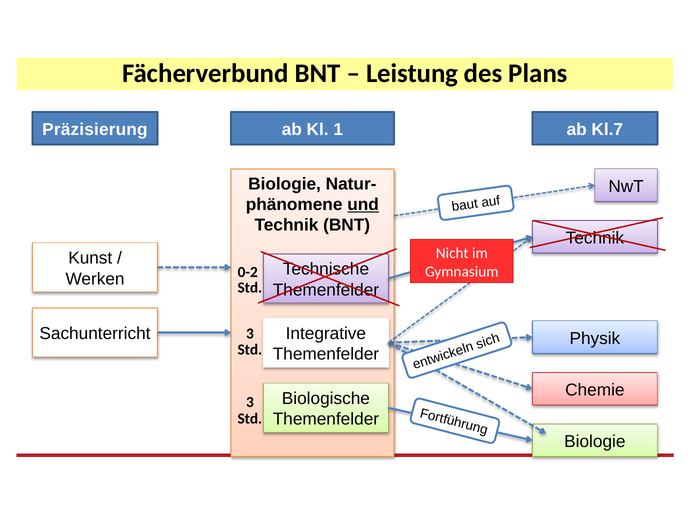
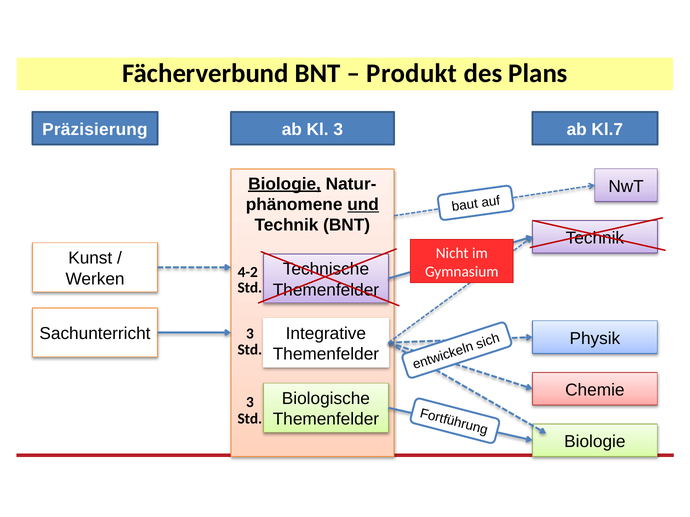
Leistung: Leistung -> Produkt (412, 74)
Kl 1: 1 -> 3 (338, 130)
Biologie underline: none -> present (285, 184)
0-2: 0-2 -> 4-2 (248, 272)
